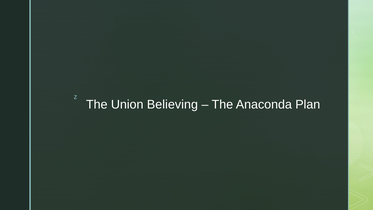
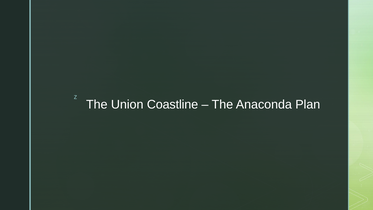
Believing: Believing -> Coastline (173, 104)
